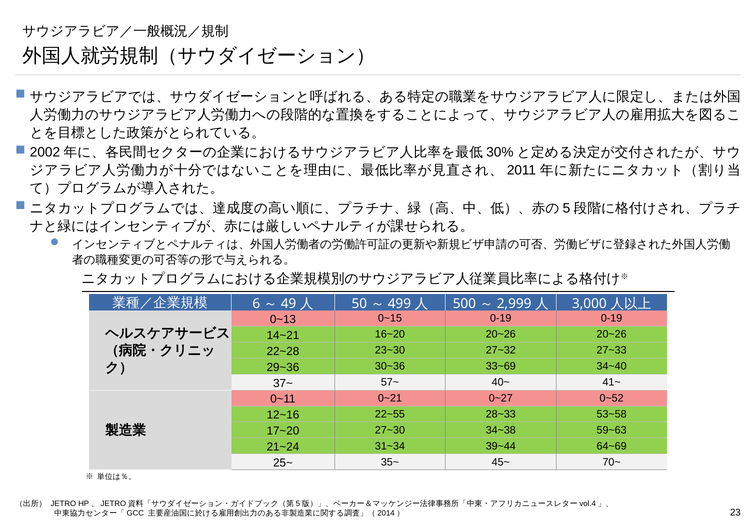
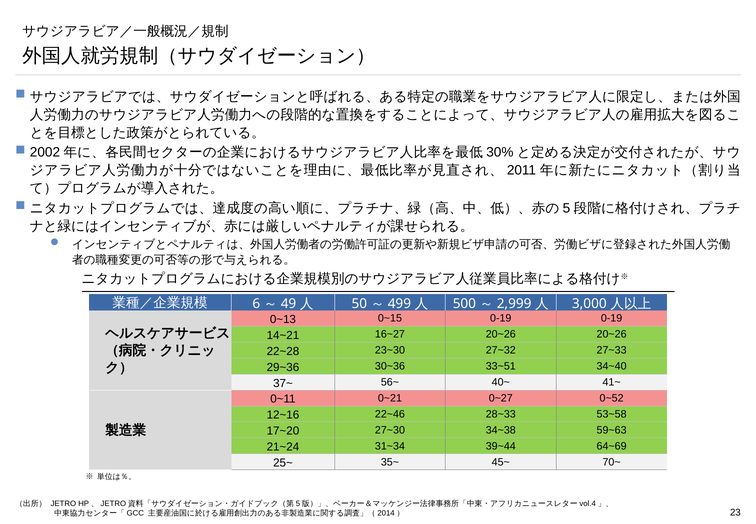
16~20: 16~20 -> 16~27 (390, 334)
33~69: 33~69 -> 33~51 (501, 366)
57~: 57~ -> 56~ (390, 382)
22~55: 22~55 -> 22~46 (390, 414)
